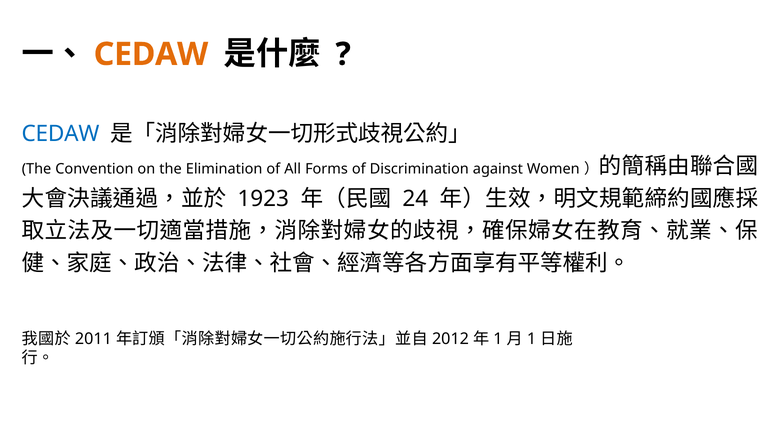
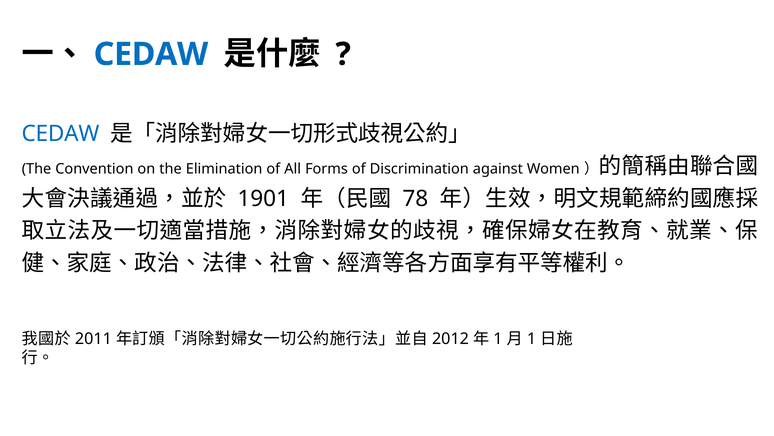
CEDAW colour: orange -> blue (151, 54)
1923: 1923 -> 1901 (263, 198)
24: 24 -> 78 (415, 198)
